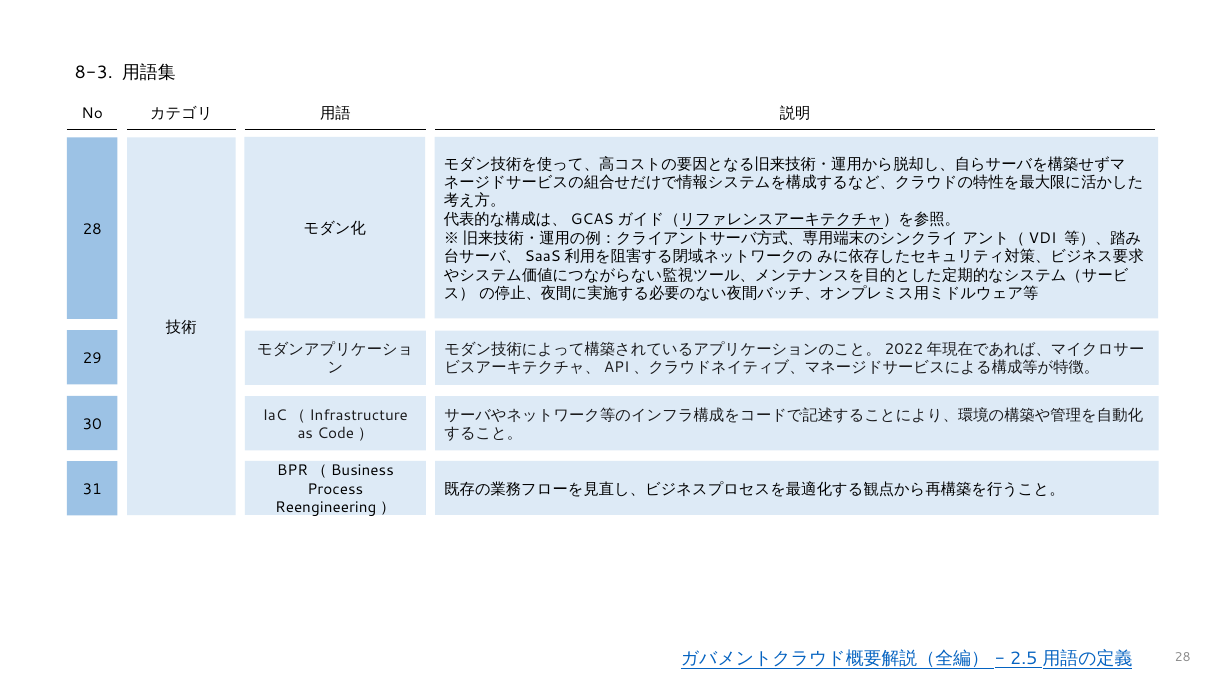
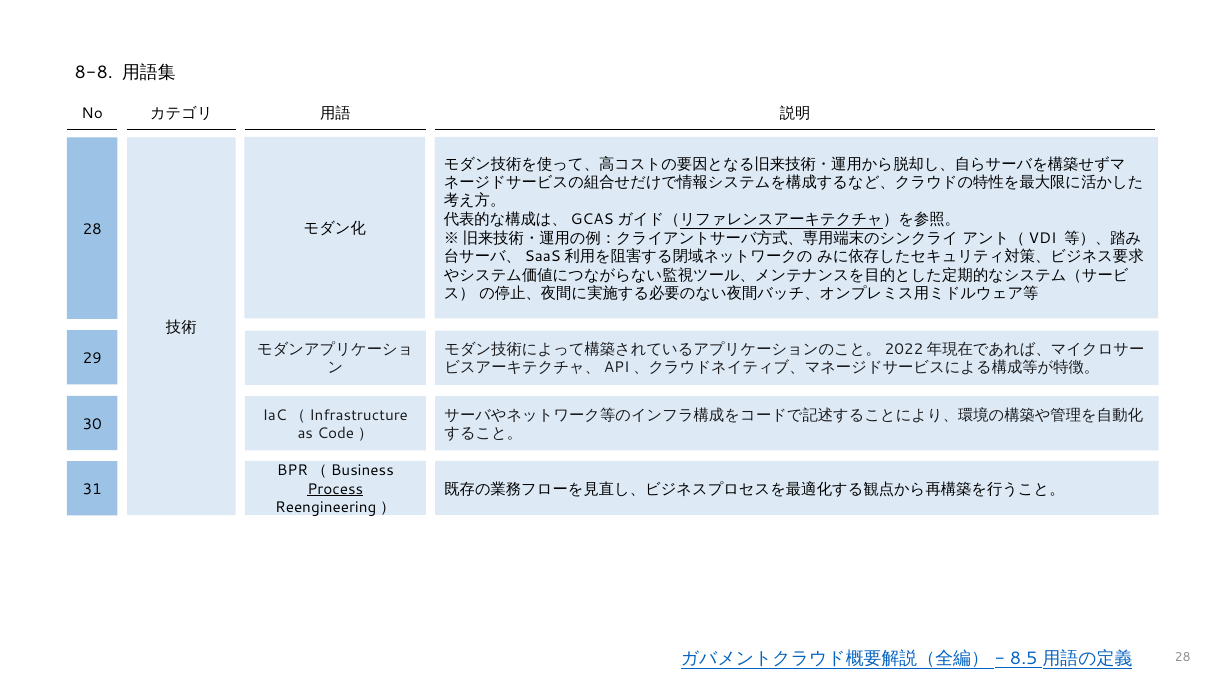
8-3: 8-3 -> 8-8 (94, 72)
Process underline: none -> present (335, 489)
2.5: 2.5 -> 8.5 (1024, 659)
